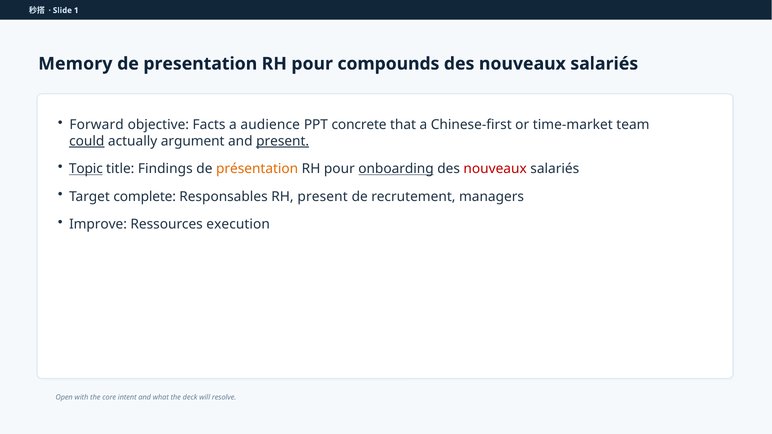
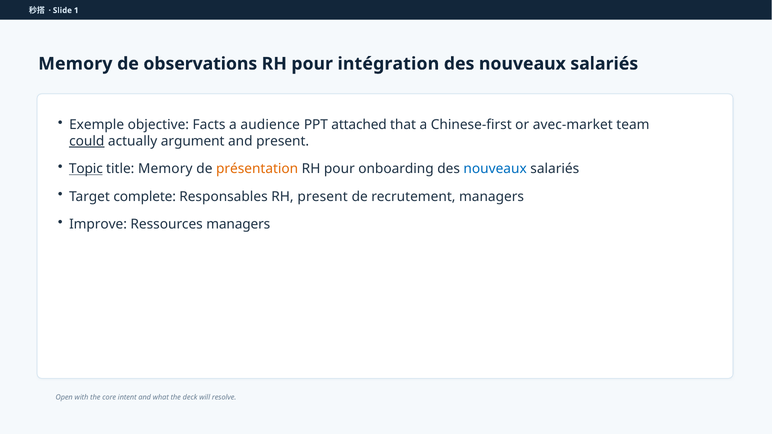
presentation: presentation -> observations (200, 64)
compounds: compounds -> intégration (388, 64)
Forward: Forward -> Exemple (97, 125)
concrete: concrete -> attached (359, 125)
time-market: time-market -> avec-market (573, 125)
present underline: present -> none (283, 141)
title Findings: Findings -> Memory (165, 169)
onboarding underline: present -> none (396, 169)
nouveaux colour: red -> blue (495, 169)
Ressources execution: execution -> managers (238, 224)
